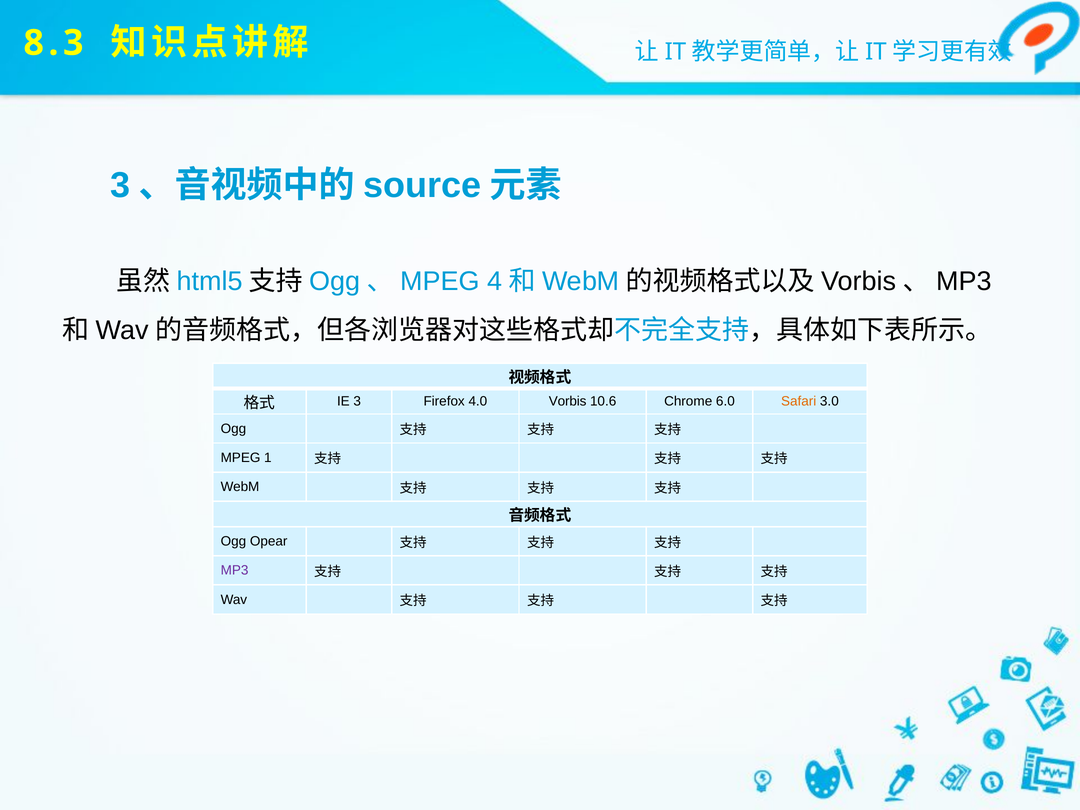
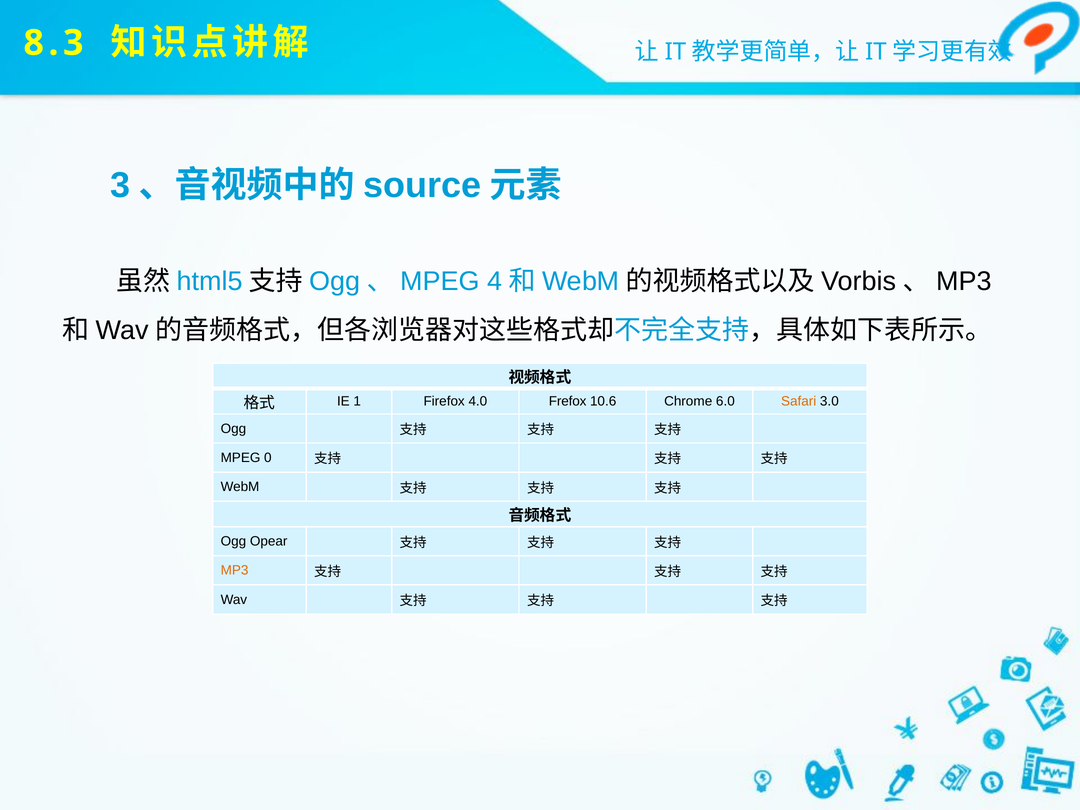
3: 3 -> 1 (357, 401)
Vorbis: Vorbis -> Frefox (568, 401)
1: 1 -> 0 (268, 458)
MP3 colour: purple -> orange (235, 570)
